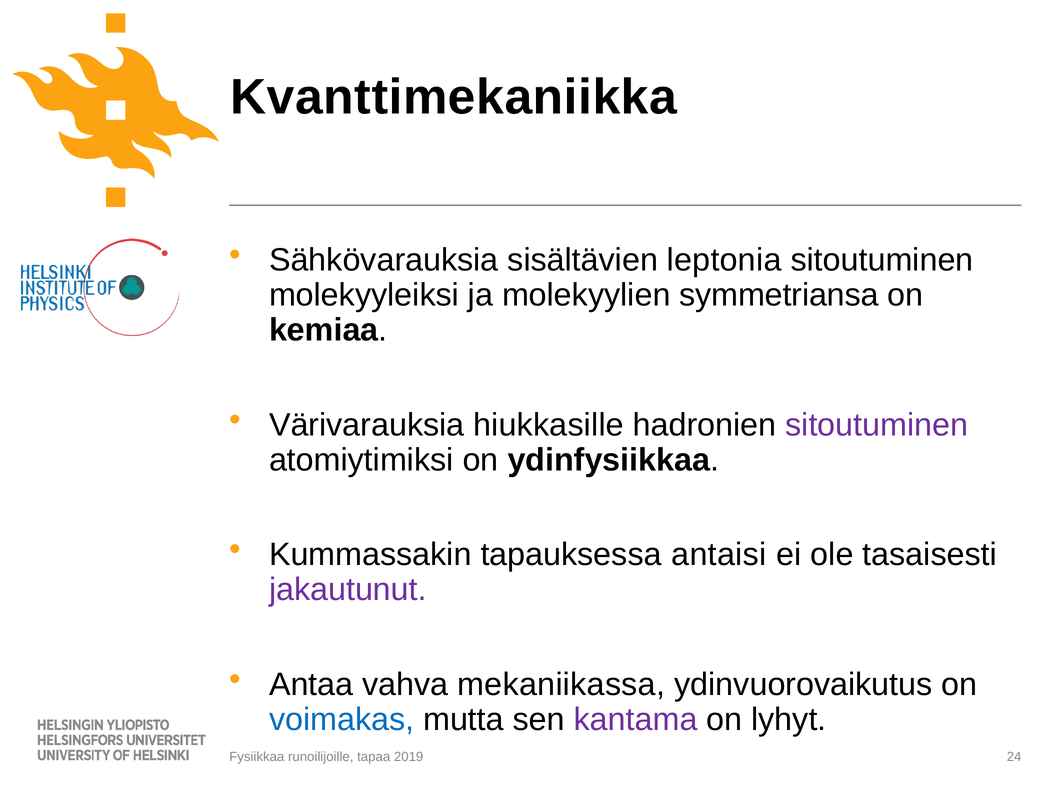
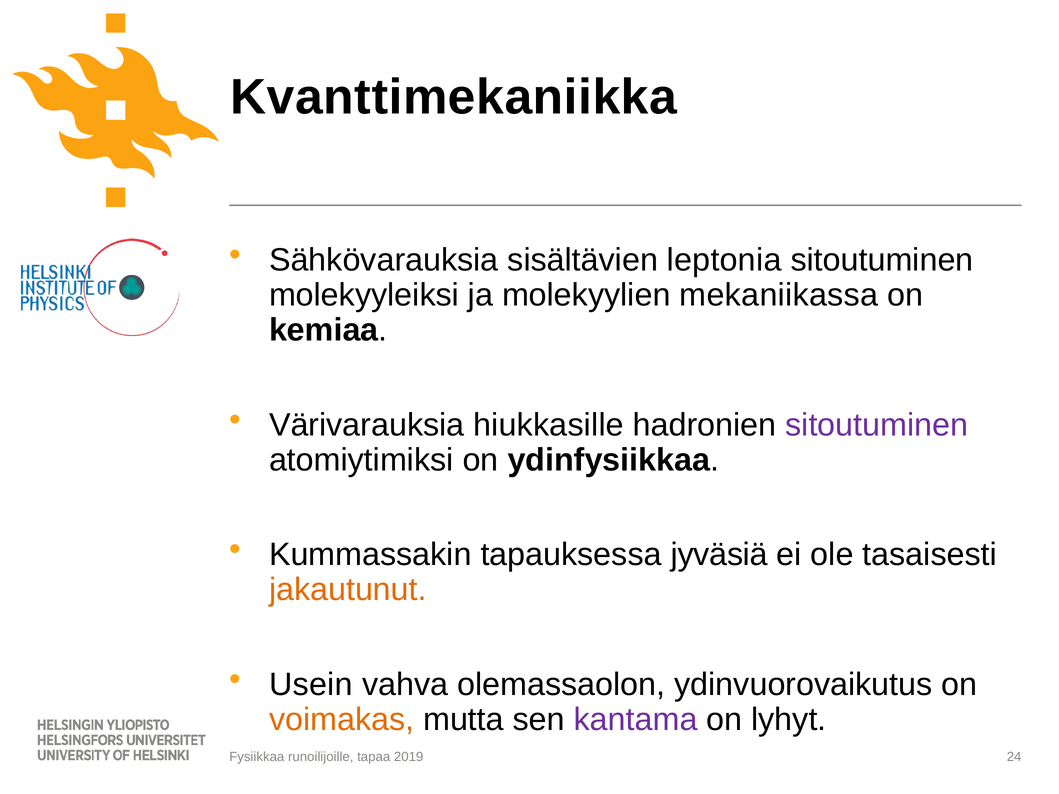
symmetriansa: symmetriansa -> mekaniikassa (779, 295)
antaisi: antaisi -> jyväsiä (719, 555)
jakautunut colour: purple -> orange (348, 590)
Antaa: Antaa -> Usein (311, 685)
mekaniikassa: mekaniikassa -> olemassaolon (561, 685)
voimakas colour: blue -> orange (342, 720)
